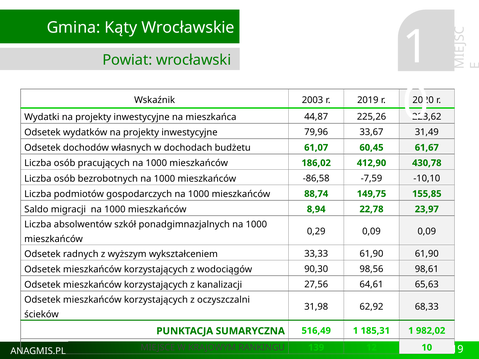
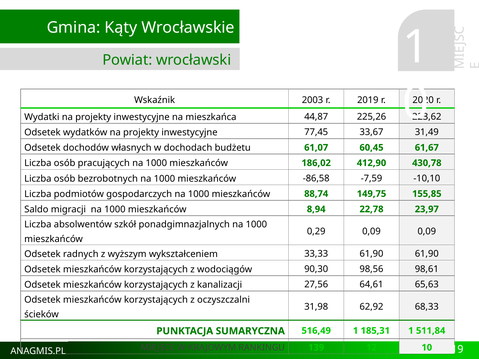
79,96: 79,96 -> 77,45 (316, 132)
982,02: 982,02 -> 511,84 (431, 331)
